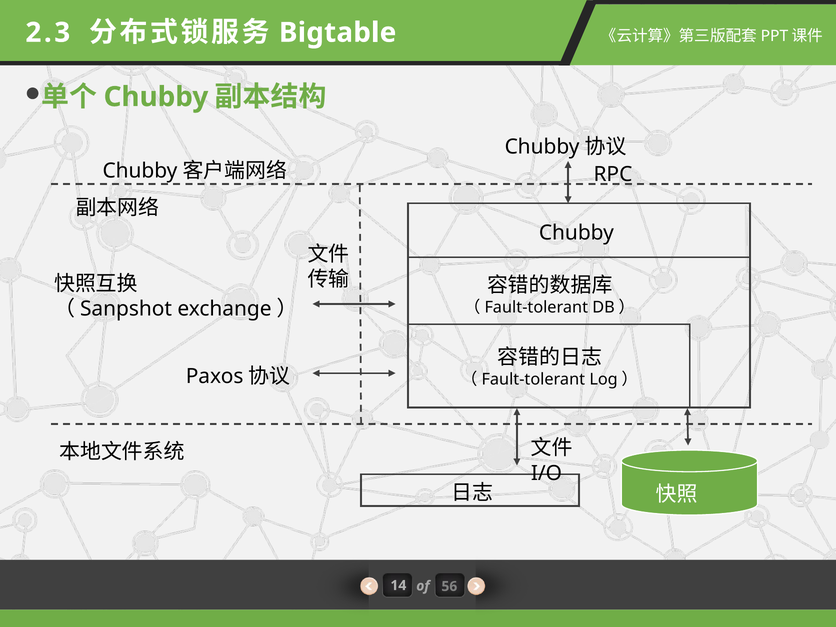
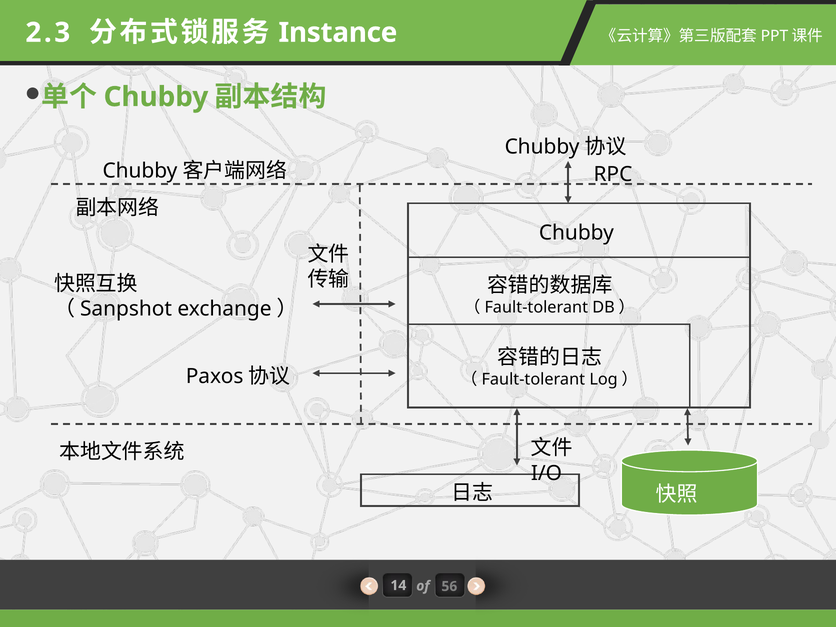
Bigtable: Bigtable -> Instance (338, 33)
